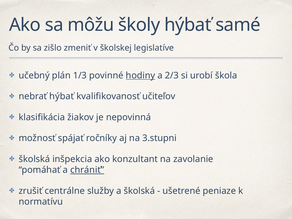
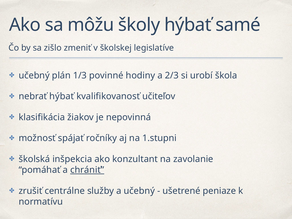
hodiny underline: present -> none (140, 75)
3.stupni: 3.stupni -> 1.stupni (160, 138)
a školská: školská -> učebný (139, 191)
